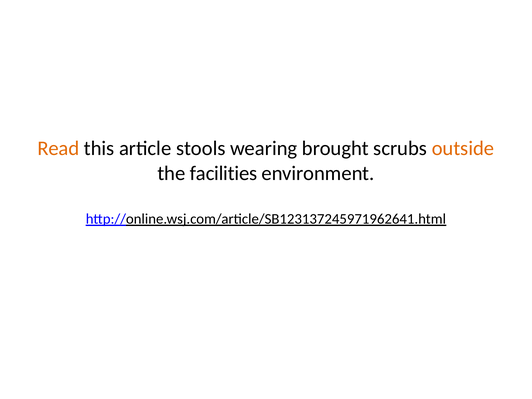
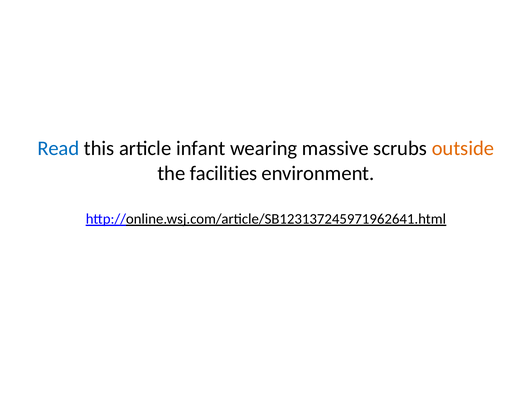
Read colour: orange -> blue (58, 148)
stools: stools -> infant (201, 148)
brought: brought -> massive (335, 148)
